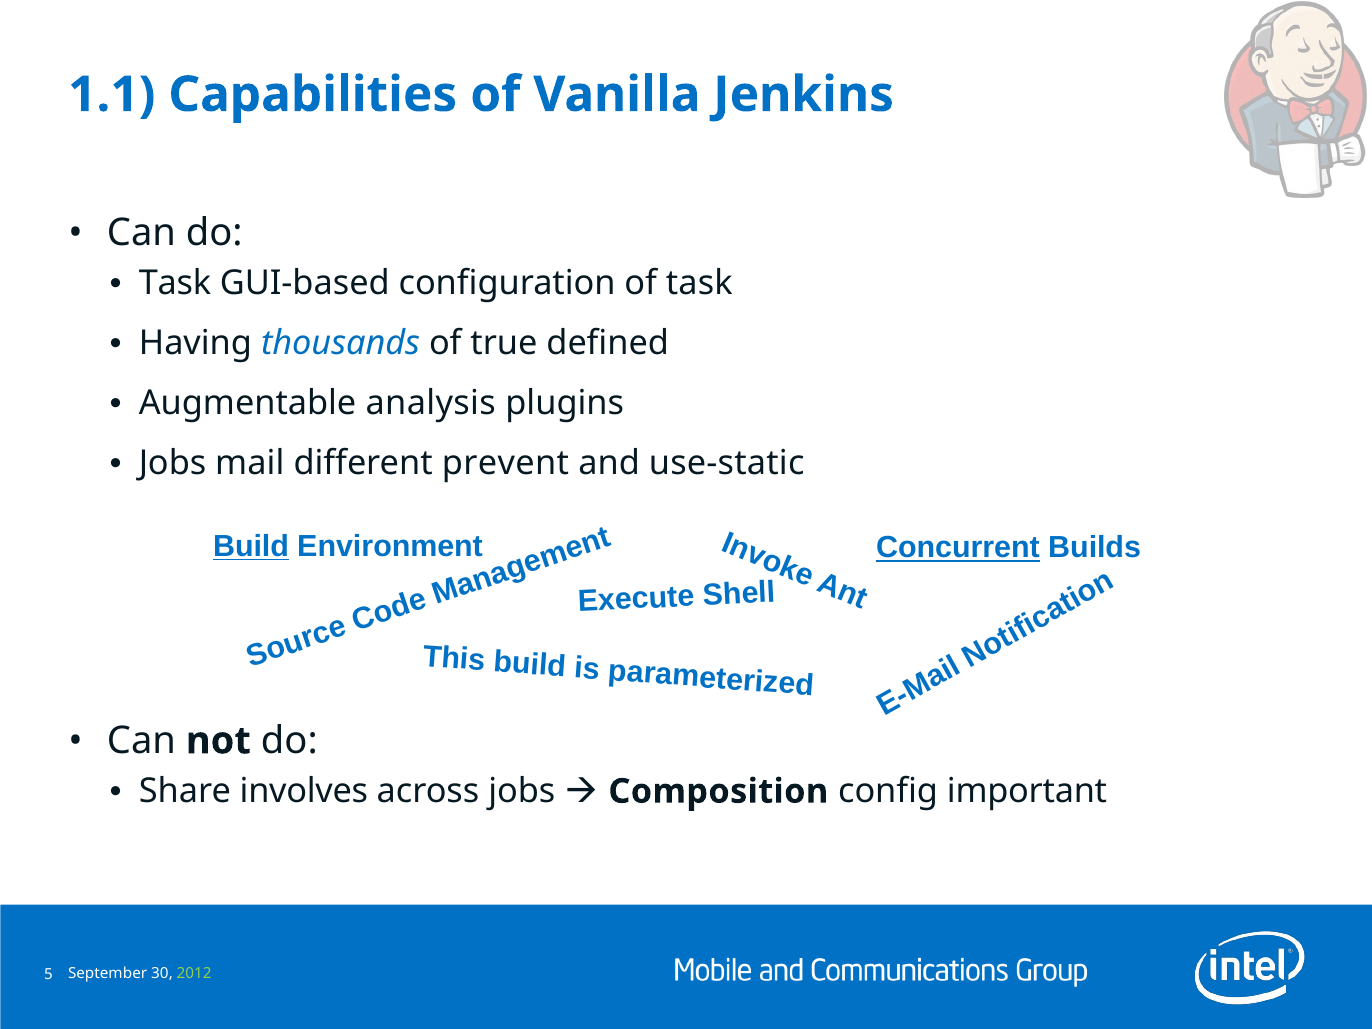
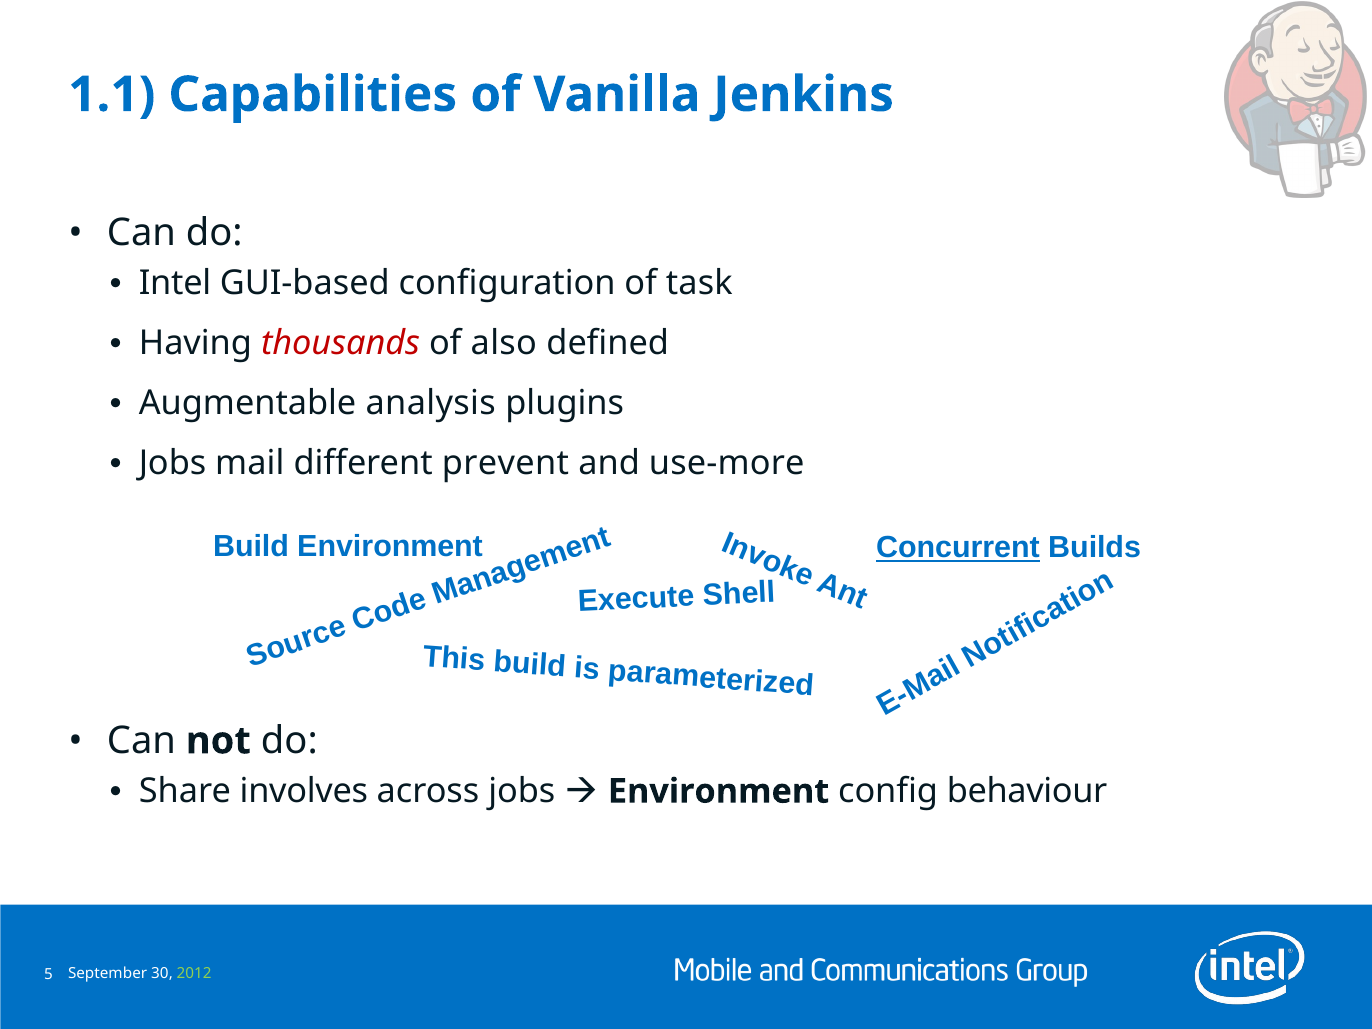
Task: Task -> Intel (175, 283)
thousands colour: blue -> red (340, 343)
true: true -> also (504, 343)
use-static: use-static -> use-more (727, 463)
Build underline: present -> none (251, 546)
Composition: Composition -> Environment (718, 791)
important: important -> behaviour (1027, 791)
